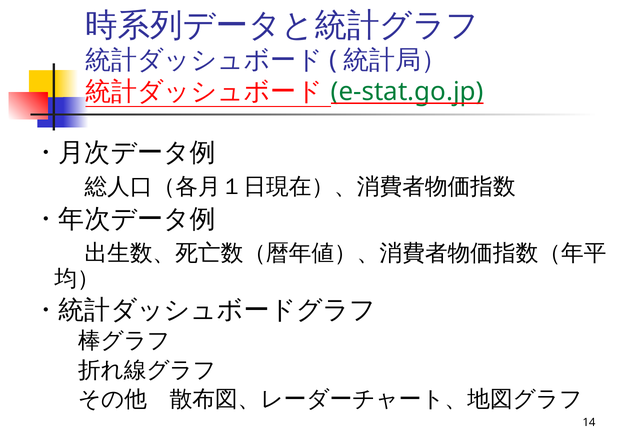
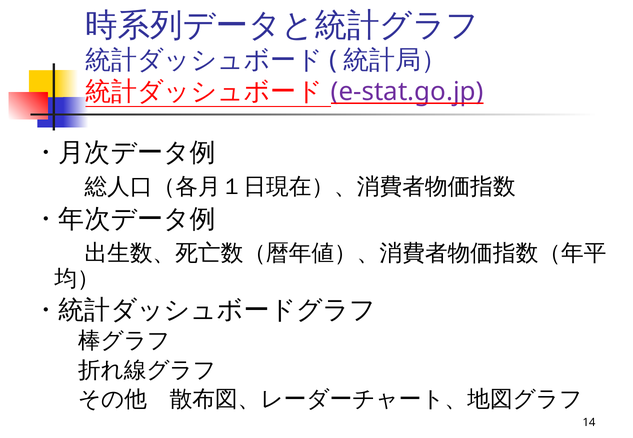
e-stat.go.jp colour: green -> purple (407, 92)
